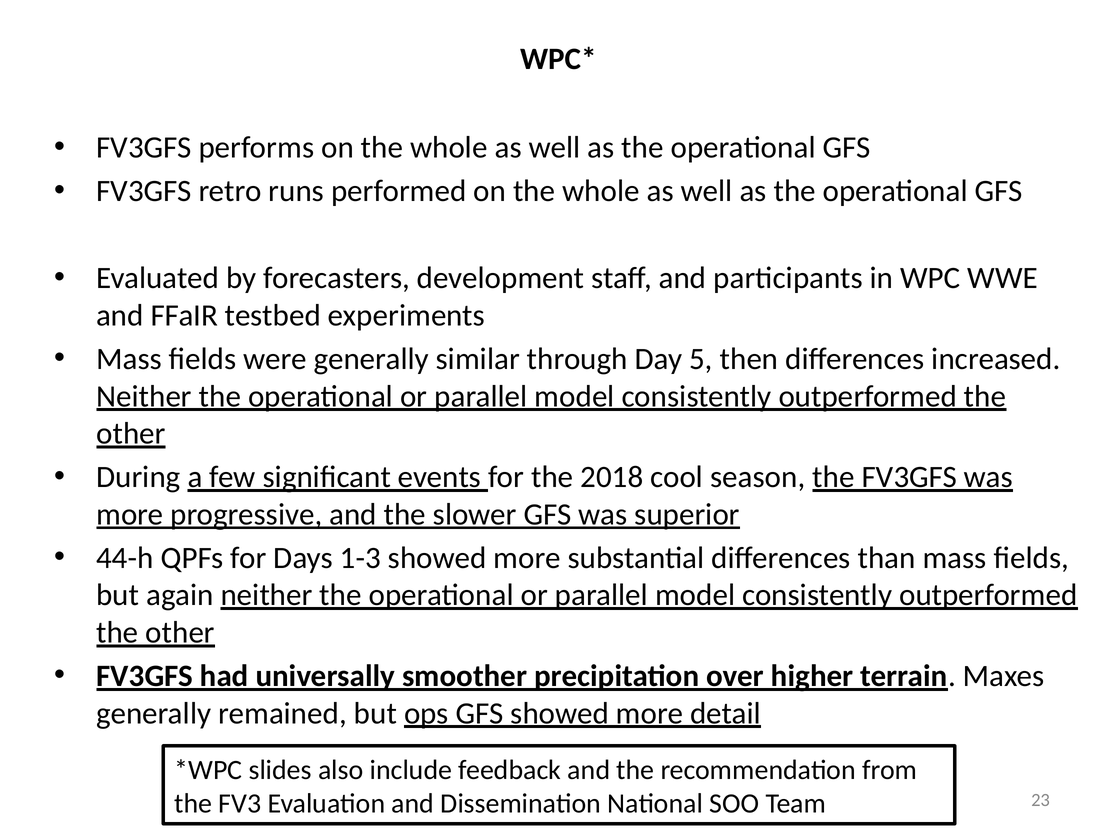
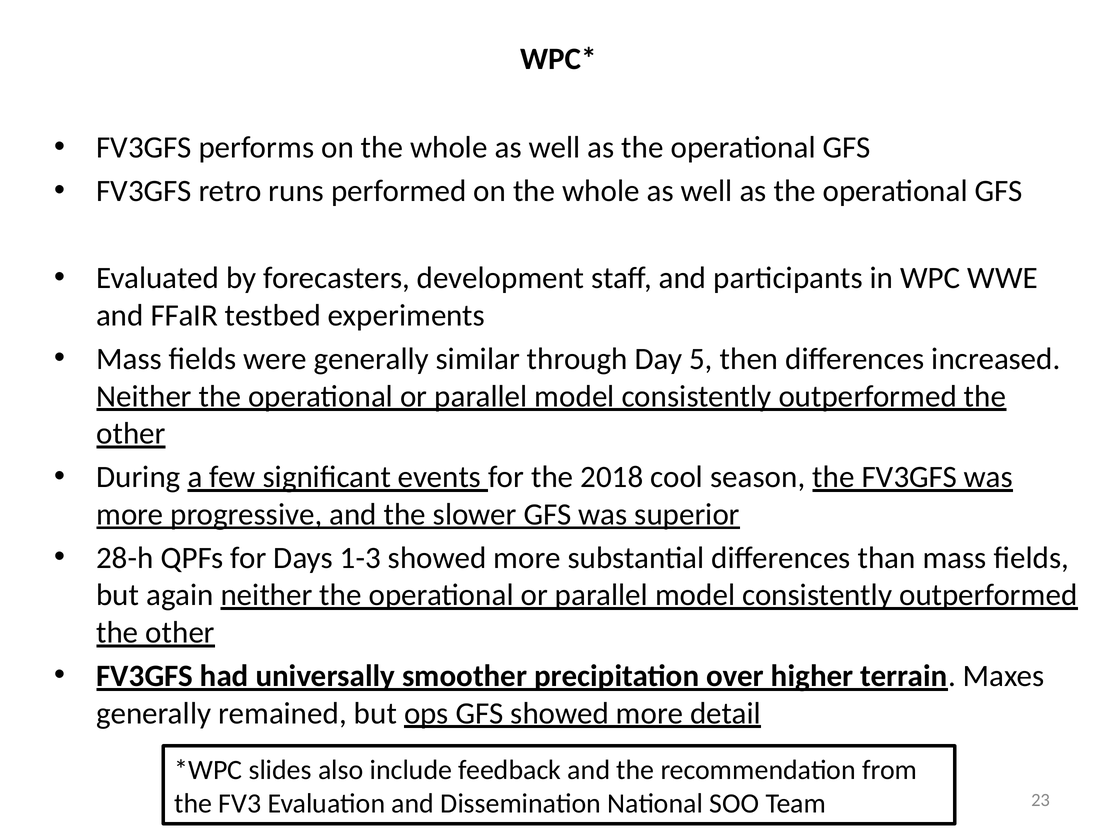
44-h: 44-h -> 28-h (125, 558)
